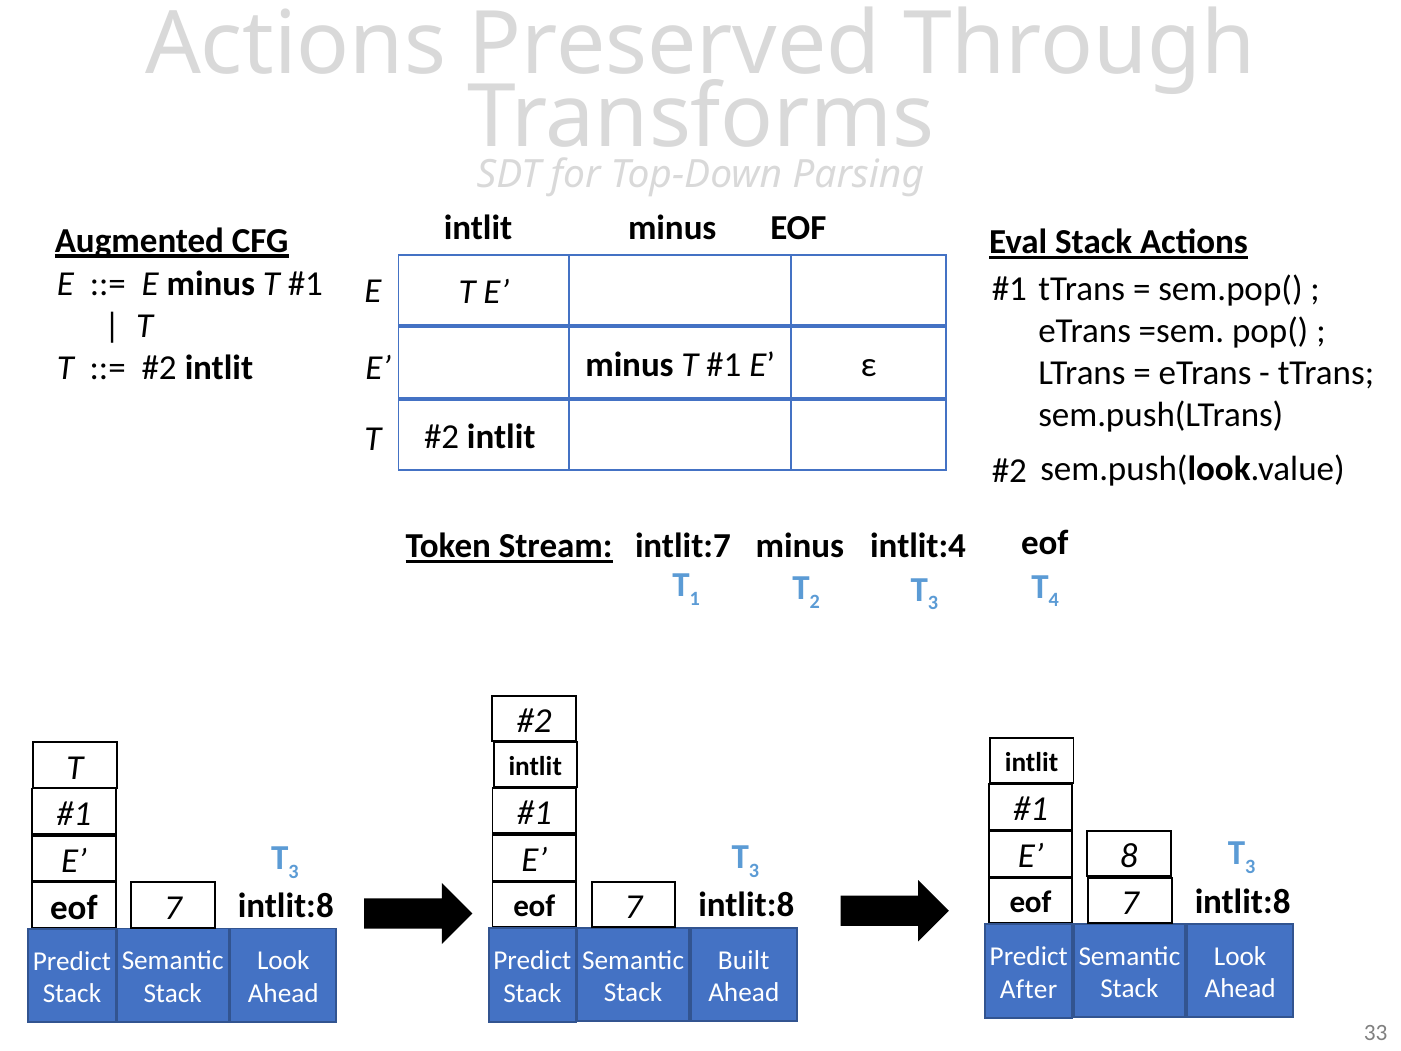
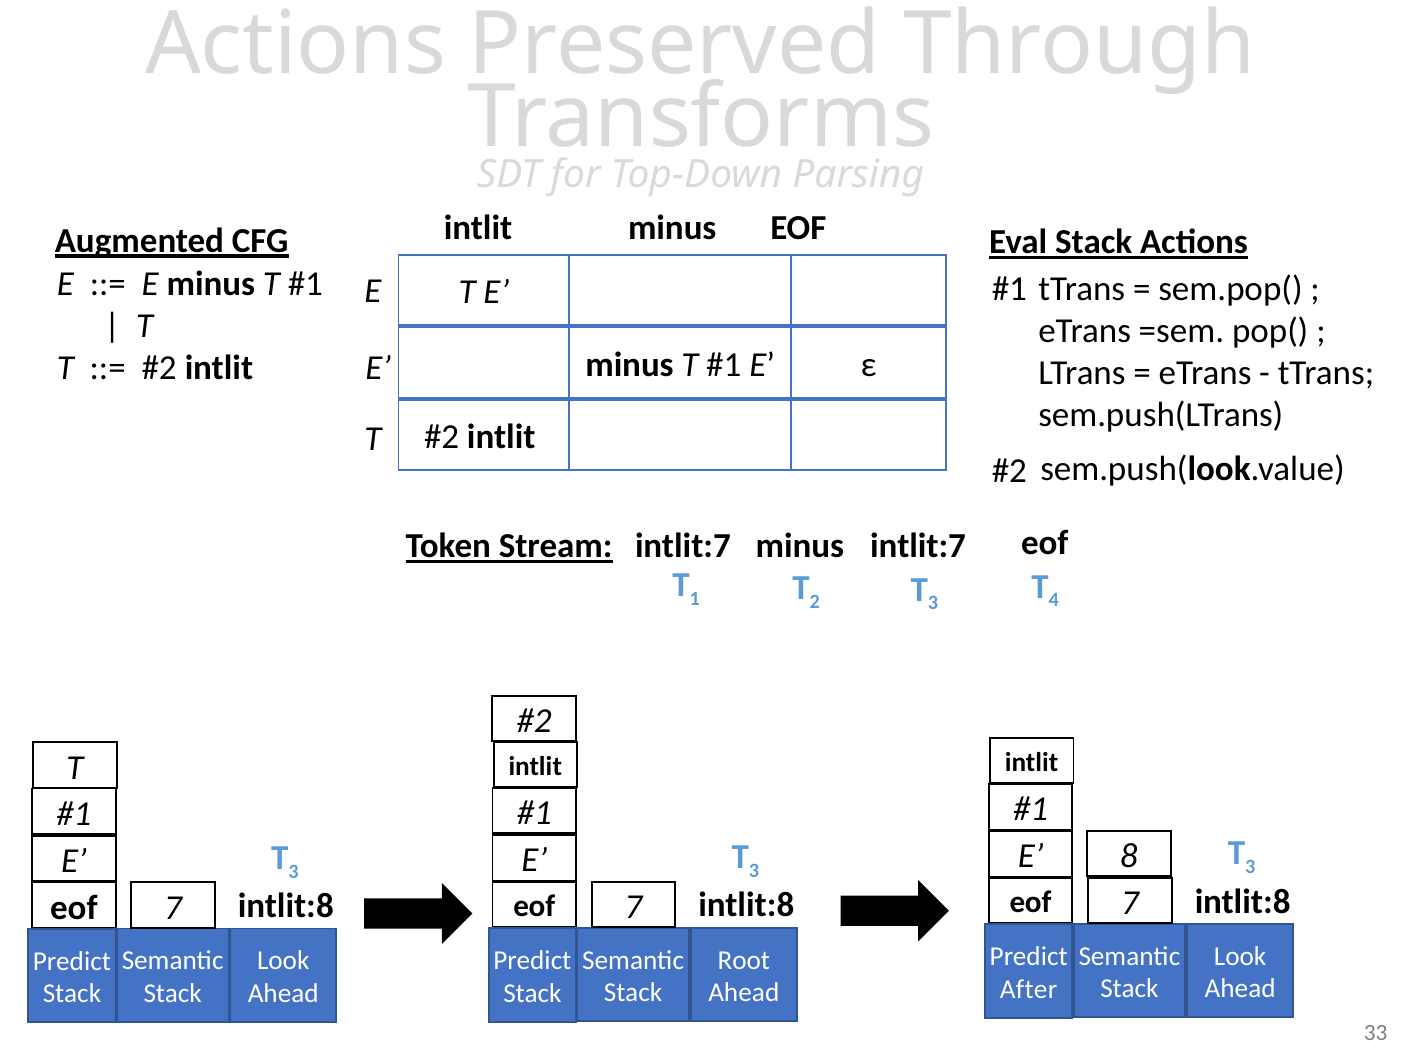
intlit:7 intlit:4: intlit:4 -> intlit:7 (918, 546)
Built: Built -> Root (744, 960)
